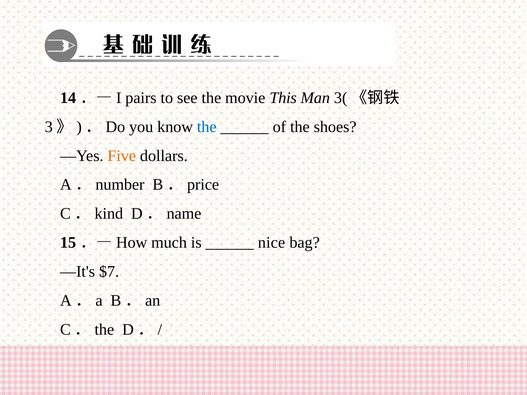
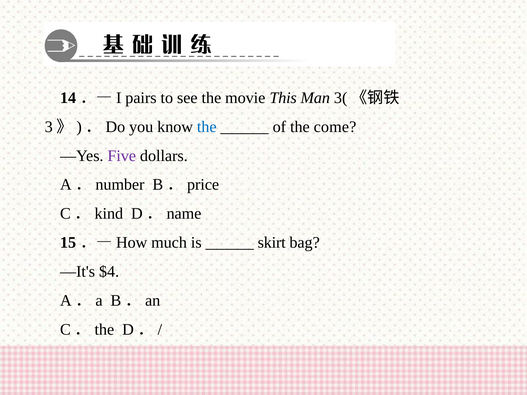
shoes: shoes -> come (335, 127)
Five colour: orange -> purple (122, 156)
nice: nice -> skirt (272, 243)
$7: $7 -> $4 (109, 272)
